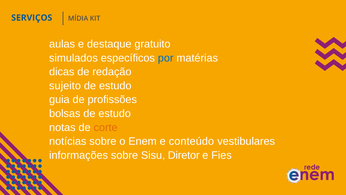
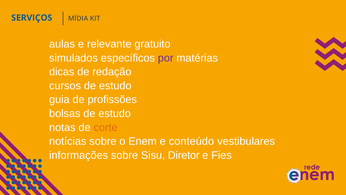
destaque: destaque -> relevante (109, 44)
por colour: blue -> purple (166, 58)
sujeito: sujeito -> cursos (65, 86)
